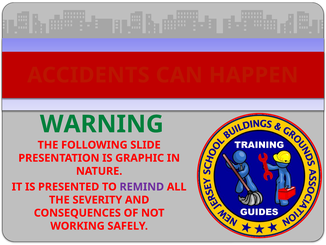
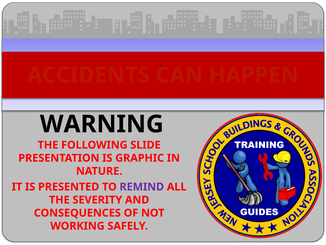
WARNING colour: green -> black (102, 124)
